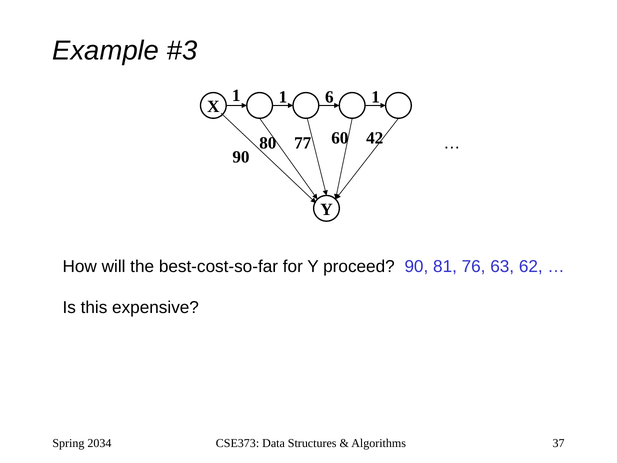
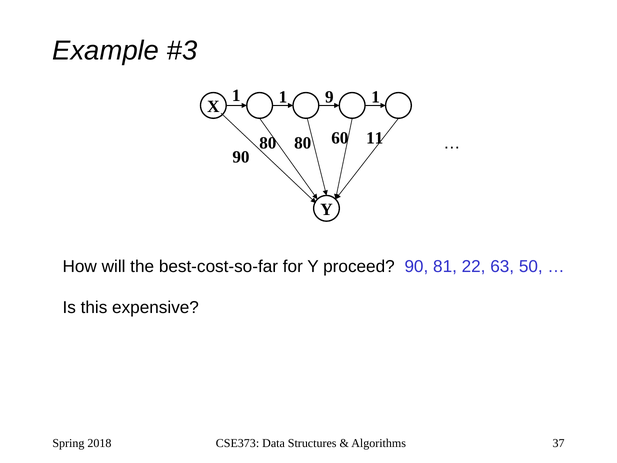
6: 6 -> 9 (329, 97)
80 77: 77 -> 80 (303, 143)
42: 42 -> 11 (375, 138)
76: 76 -> 22 (474, 266)
62: 62 -> 50 (531, 266)
2034: 2034 -> 2018 (99, 443)
